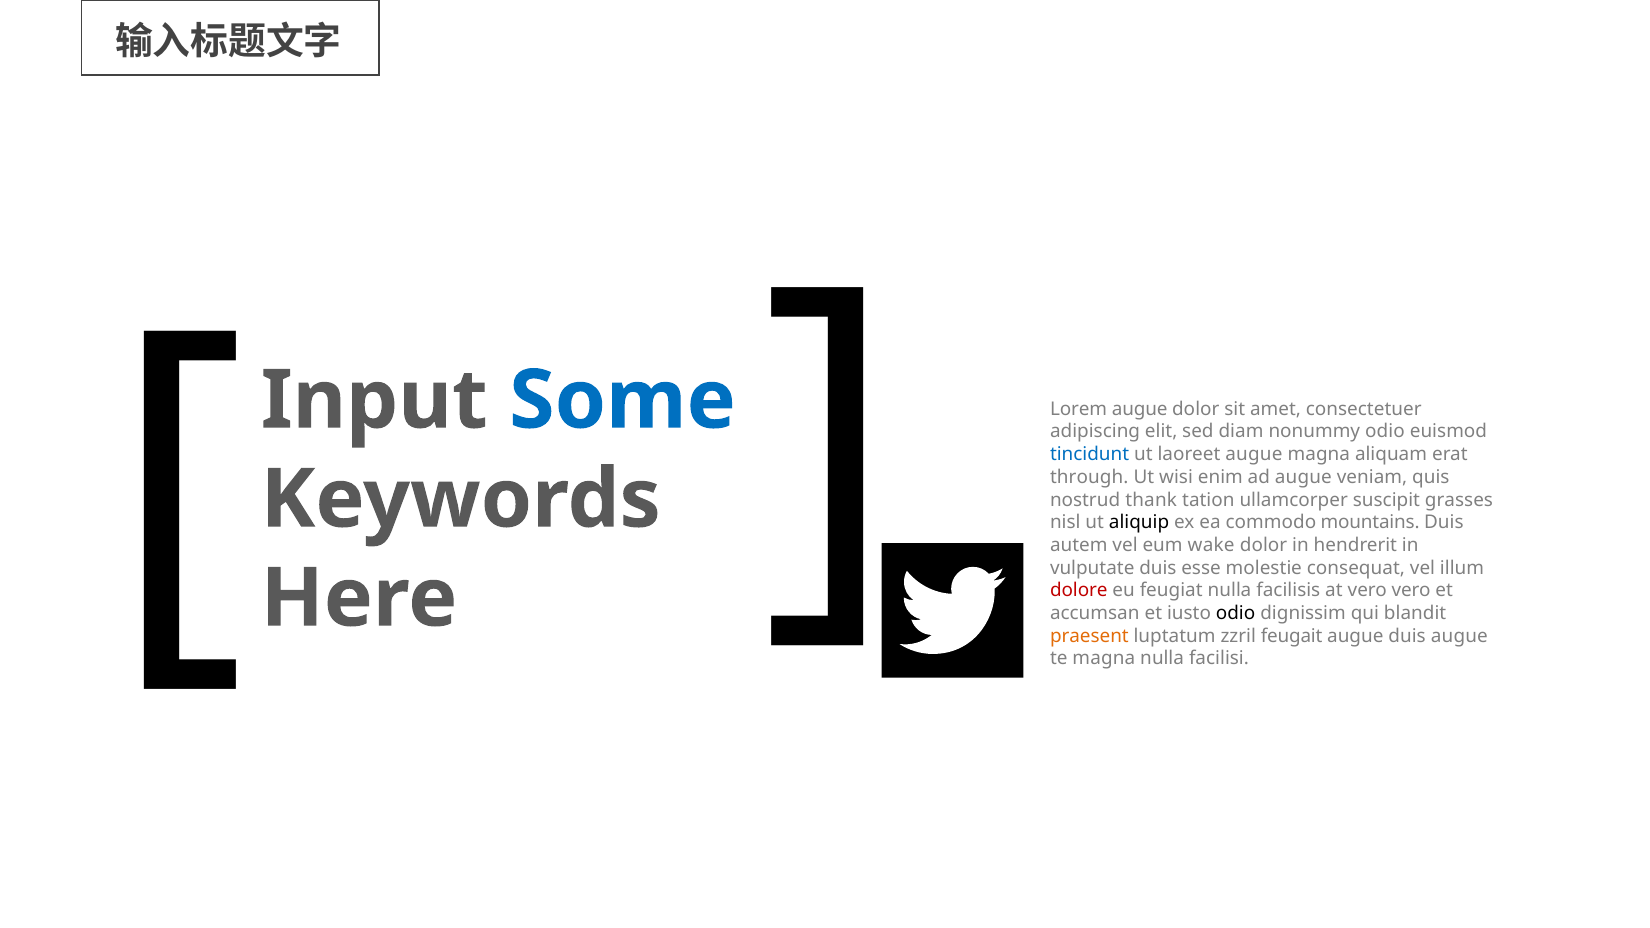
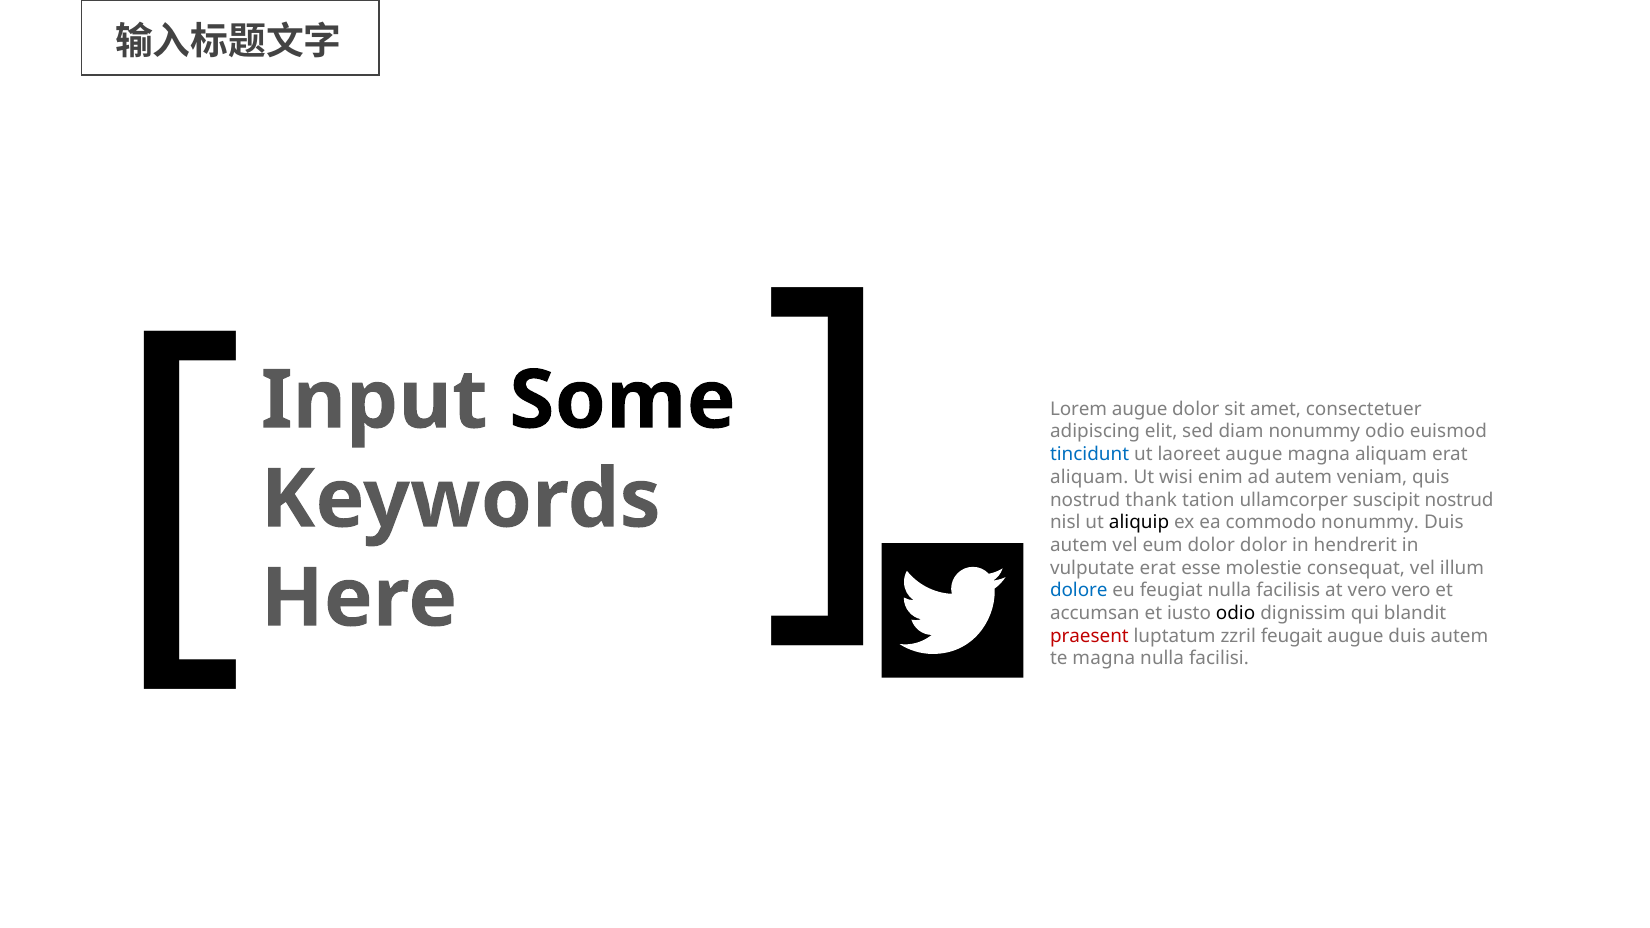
Some colour: blue -> black (622, 401)
through: through -> aliquam (1089, 477)
ad augue: augue -> autem (1303, 477)
suscipit grasses: grasses -> nostrud (1459, 500)
commodo mountains: mountains -> nonummy (1370, 523)
eum wake: wake -> dolor (1211, 545)
vulputate duis: duis -> erat (1158, 568)
dolore colour: red -> blue (1079, 591)
praesent colour: orange -> red (1089, 636)
augue duis augue: augue -> autem (1459, 636)
